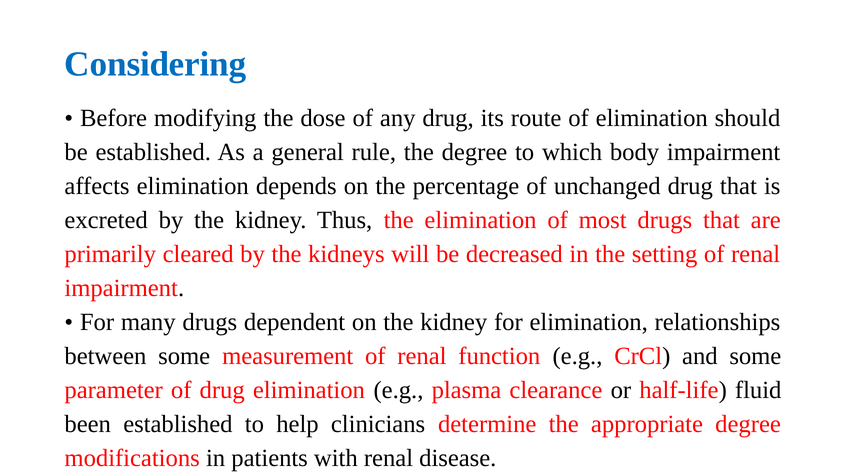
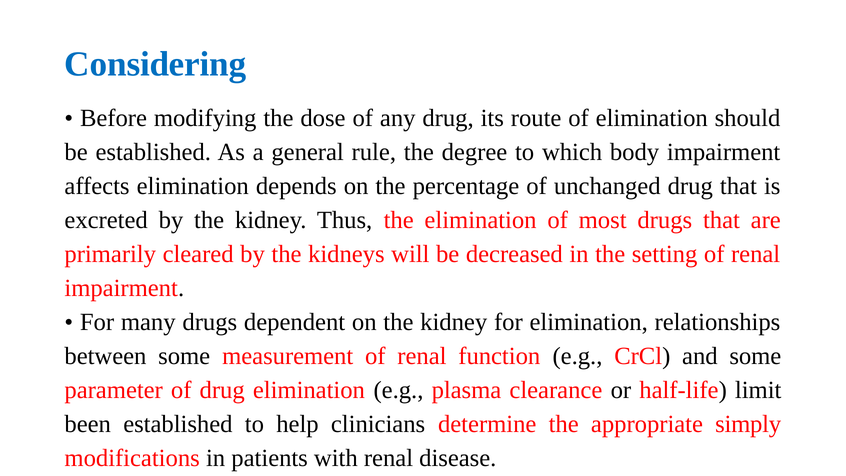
fluid: fluid -> limit (758, 390)
appropriate degree: degree -> simply (748, 424)
